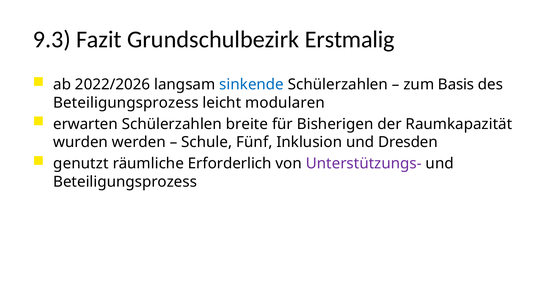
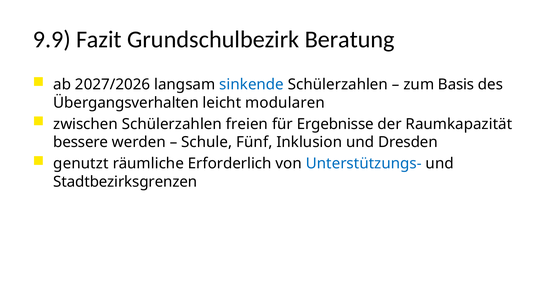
9.3: 9.3 -> 9.9 (52, 40)
Erstmalig: Erstmalig -> Beratung (350, 40)
2022/2026: 2022/2026 -> 2027/2026 (113, 85)
Beteiligungsprozess: Beteiligungsprozess -> Übergangsverhalten (126, 103)
erwarten: erwarten -> zwischen (86, 124)
breite: breite -> freien (247, 124)
Bisherigen: Bisherigen -> Ergebnisse (335, 124)
wurden: wurden -> bessere (81, 142)
Unterstützungs- colour: purple -> blue (364, 164)
Beteiligungsprozess: Beteiligungsprozess -> Stadtbezirksgrenzen (125, 182)
